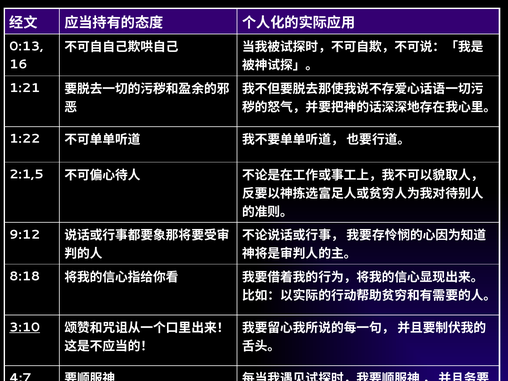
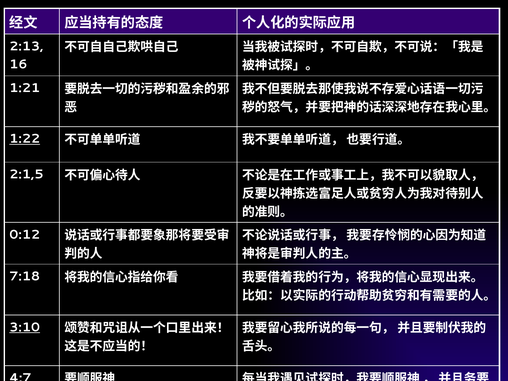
0:13: 0:13 -> 2:13 (26, 46)
1:22 underline: none -> present (25, 139)
9:12: 9:12 -> 0:12 (25, 235)
8:18: 8:18 -> 7:18 (25, 276)
